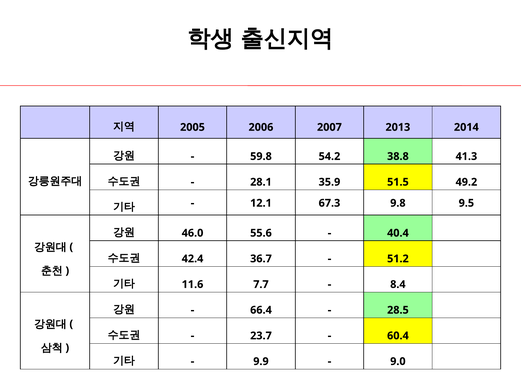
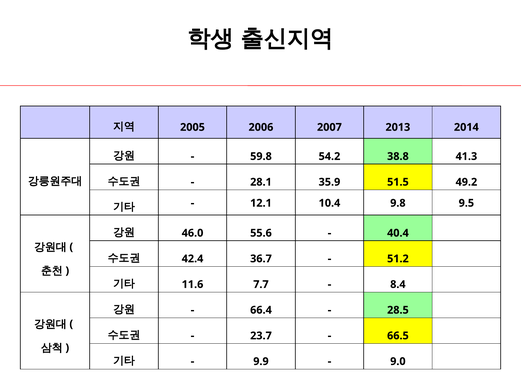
67.3: 67.3 -> 10.4 (329, 203)
60.4: 60.4 -> 66.5 (398, 336)
